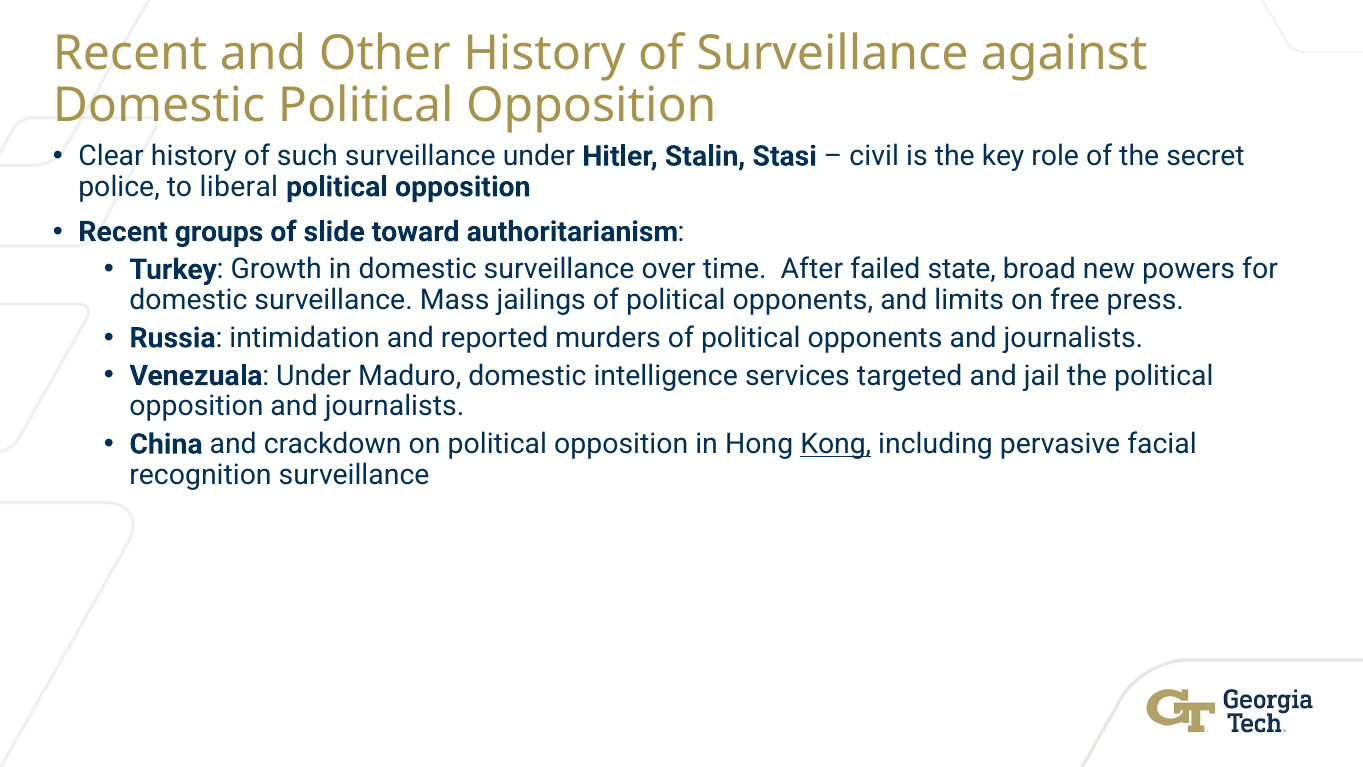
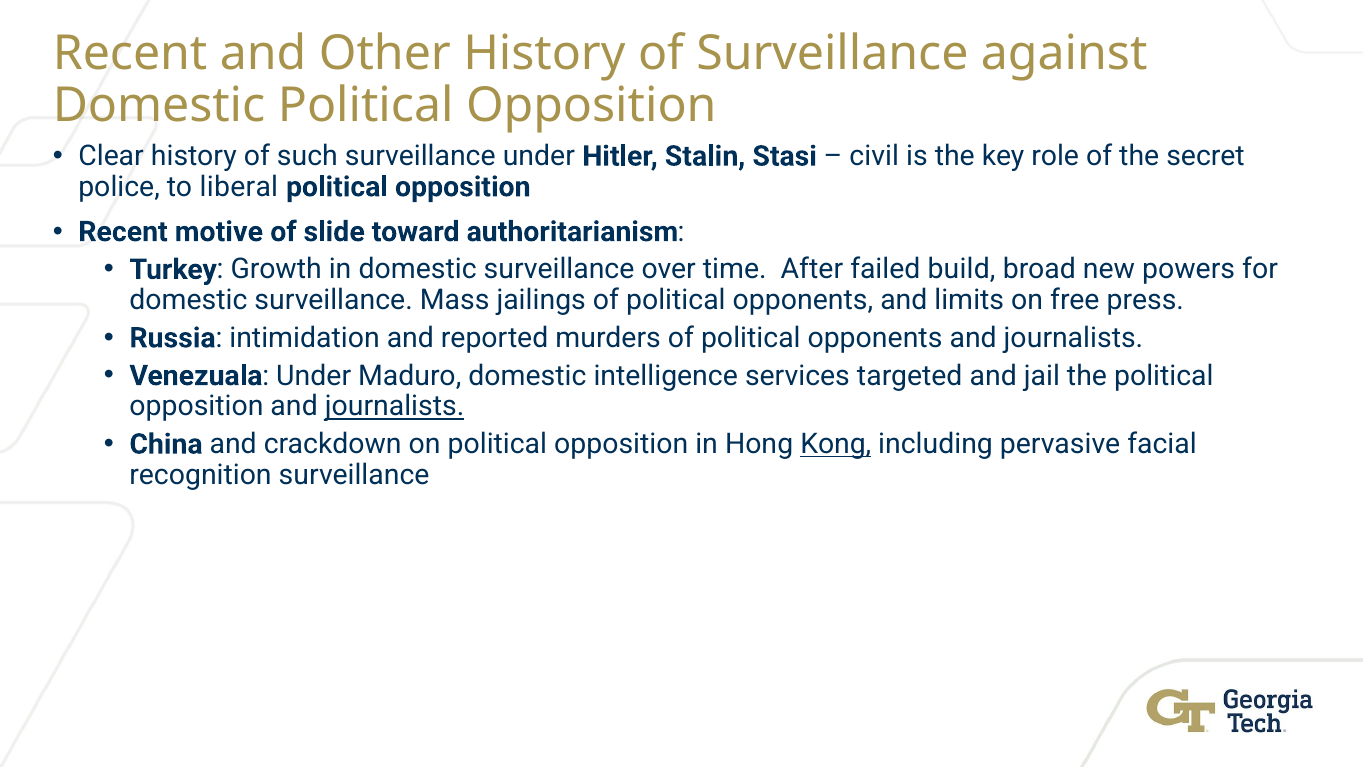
groups: groups -> motive (219, 232)
state: state -> build (962, 269)
journalists underline: none -> present (395, 406)
